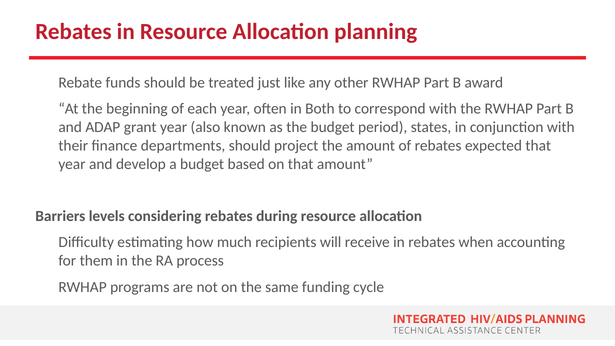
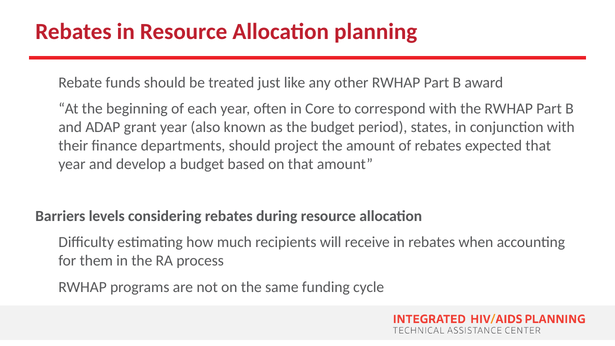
Both: Both -> Core (320, 109)
